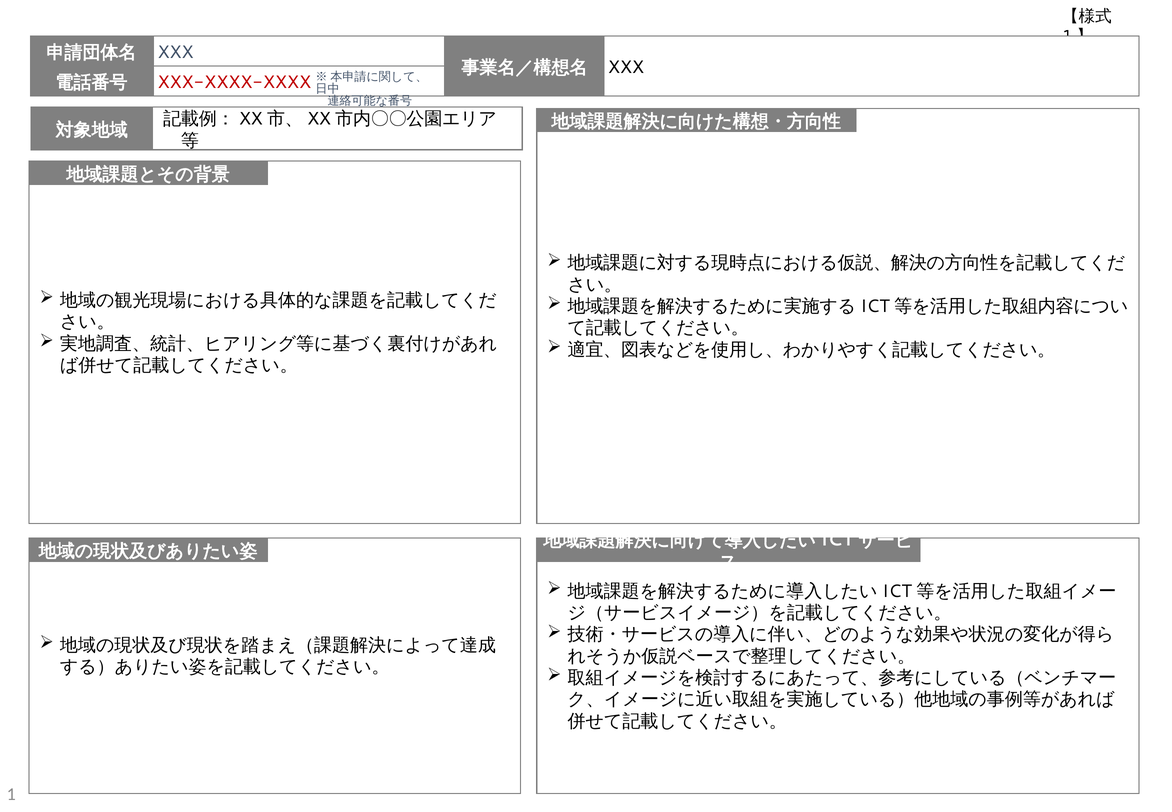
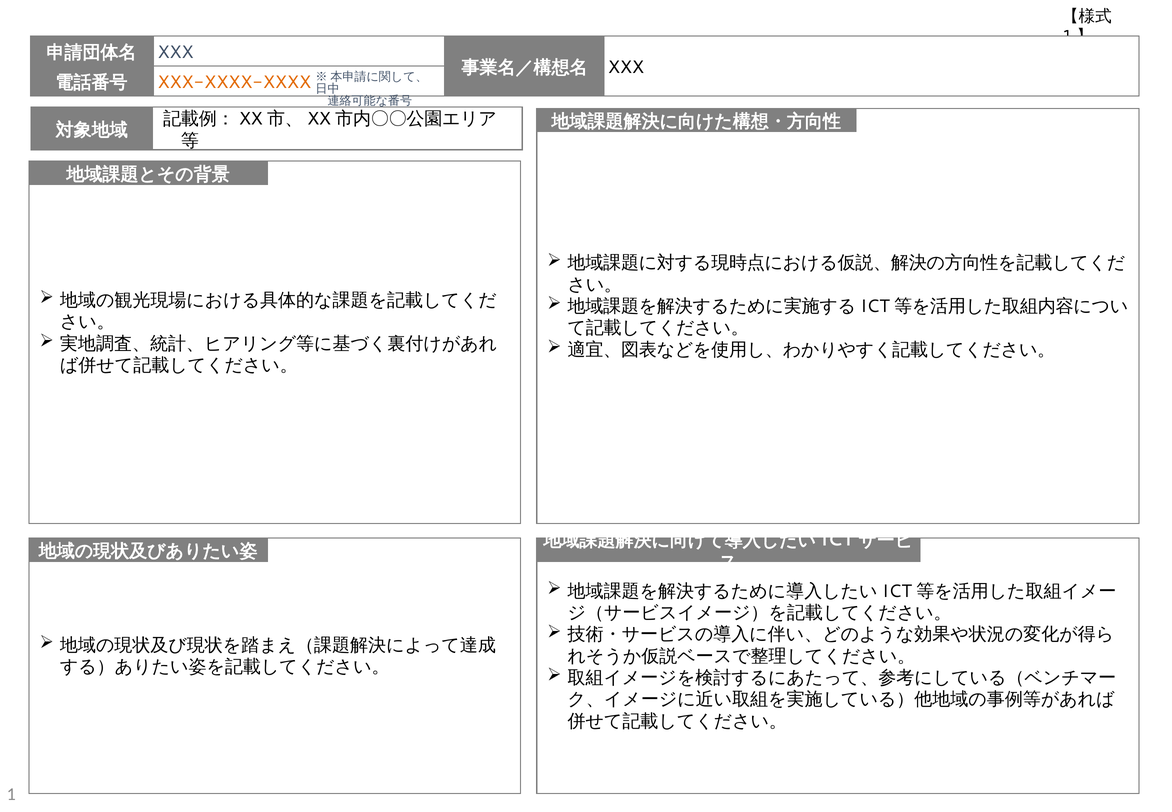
XXX-XXXX-XXXX colour: red -> orange (234, 82)
